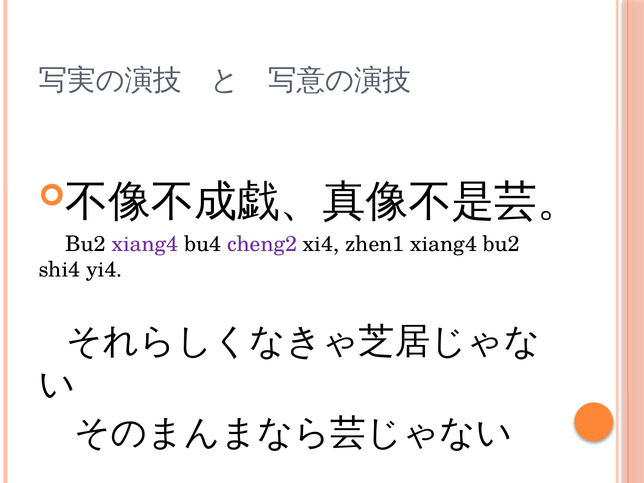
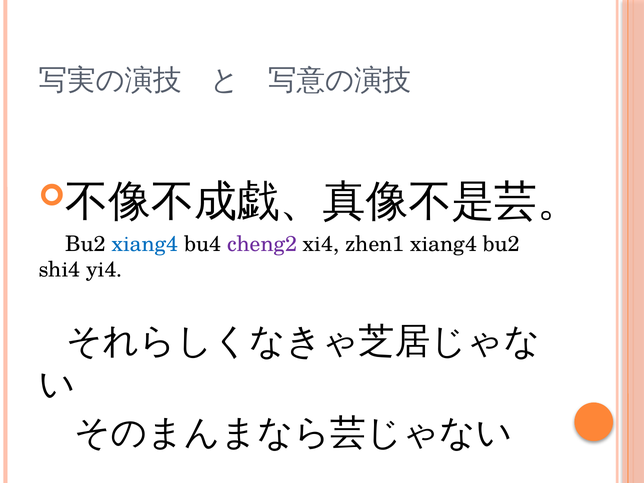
xiang4 colour: purple -> blue (145, 244)
